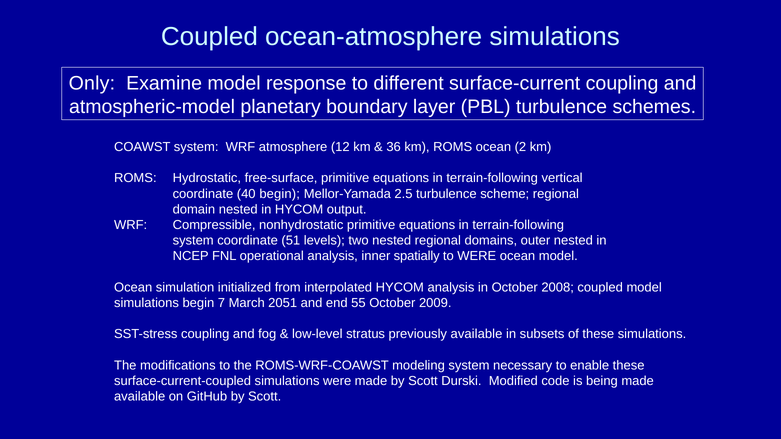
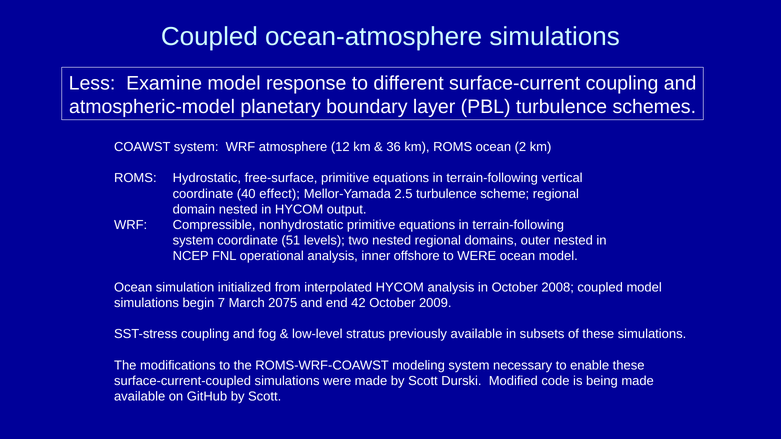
Only: Only -> Less (92, 83)
40 begin: begin -> effect (280, 194)
spatially: spatially -> offshore (417, 256)
2051: 2051 -> 2075 (283, 303)
55: 55 -> 42 (358, 303)
